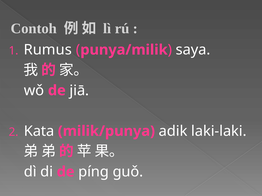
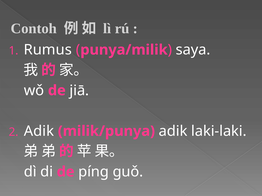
Kata: Kata -> Adik (39, 131)
